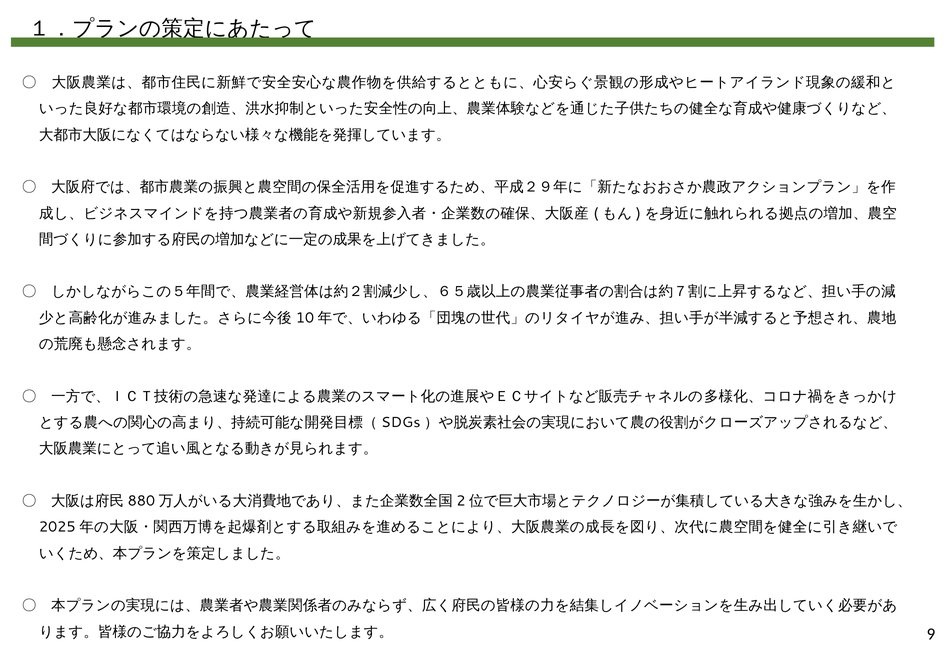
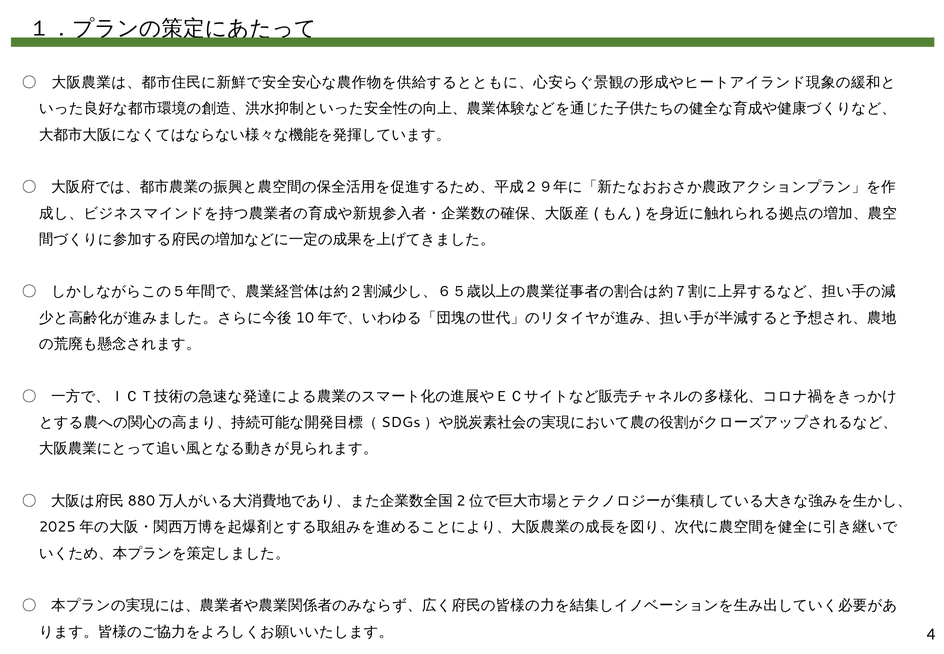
9: 9 -> 4 (931, 634)
